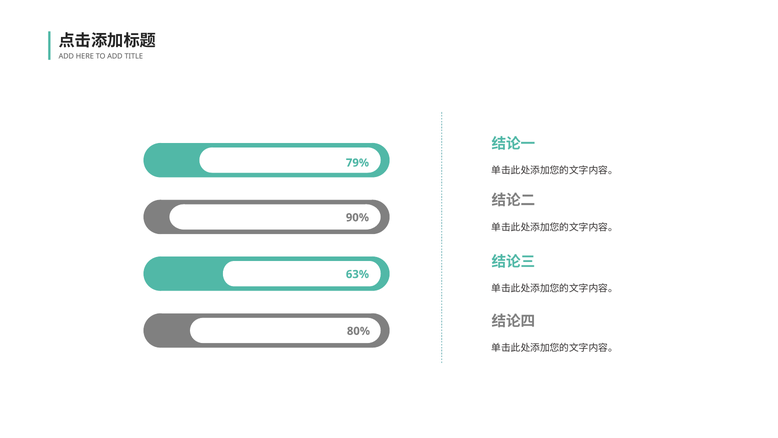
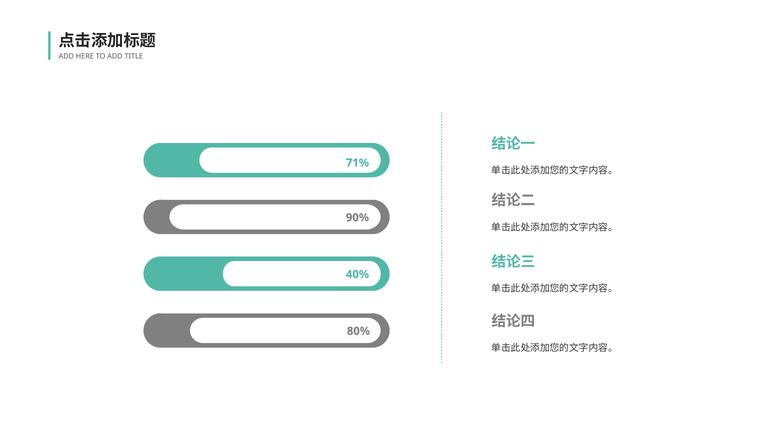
79%: 79% -> 71% (357, 163)
63%: 63% -> 40% (357, 274)
